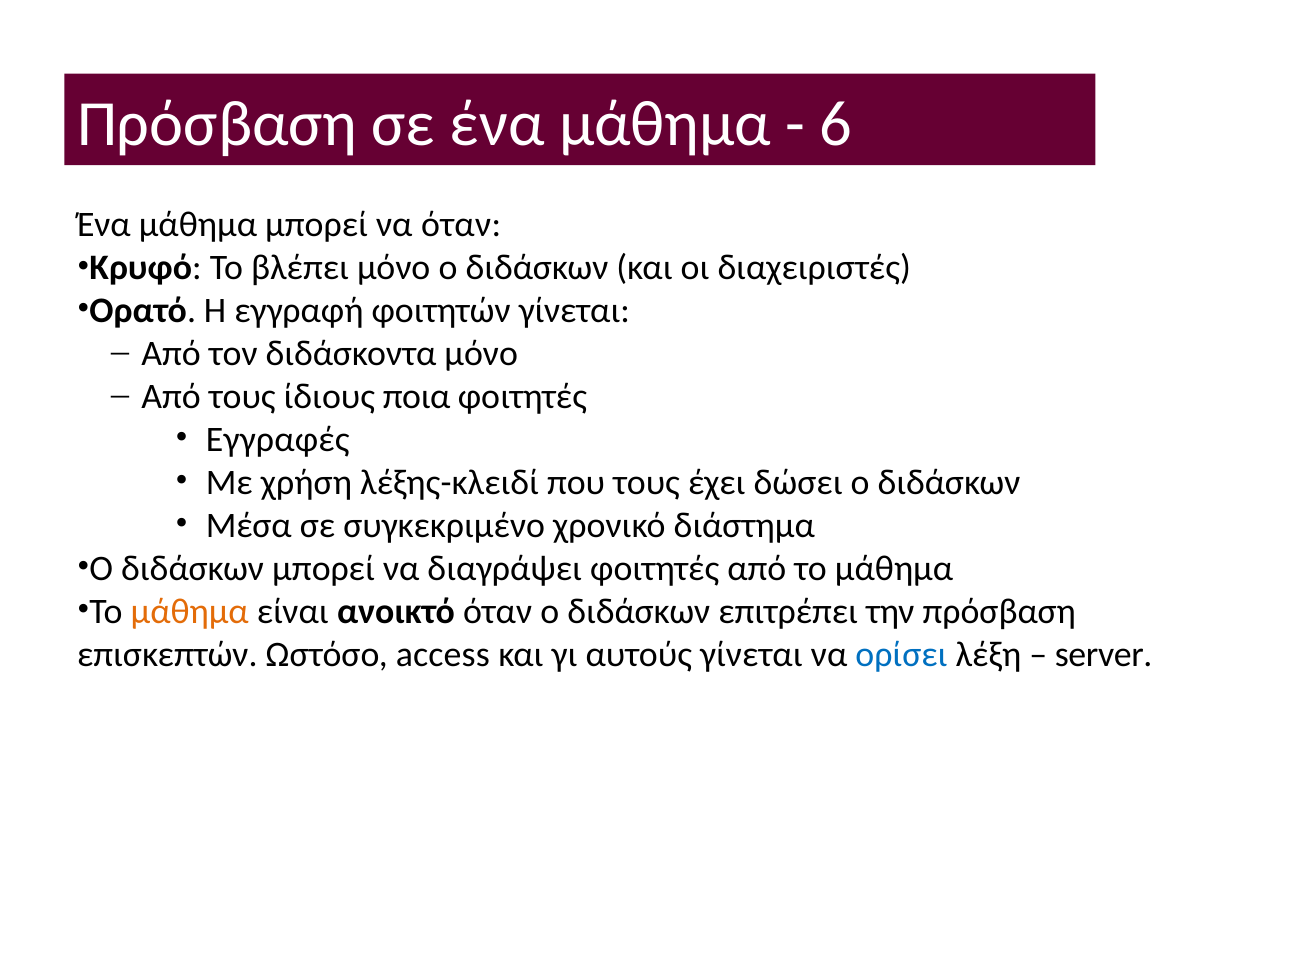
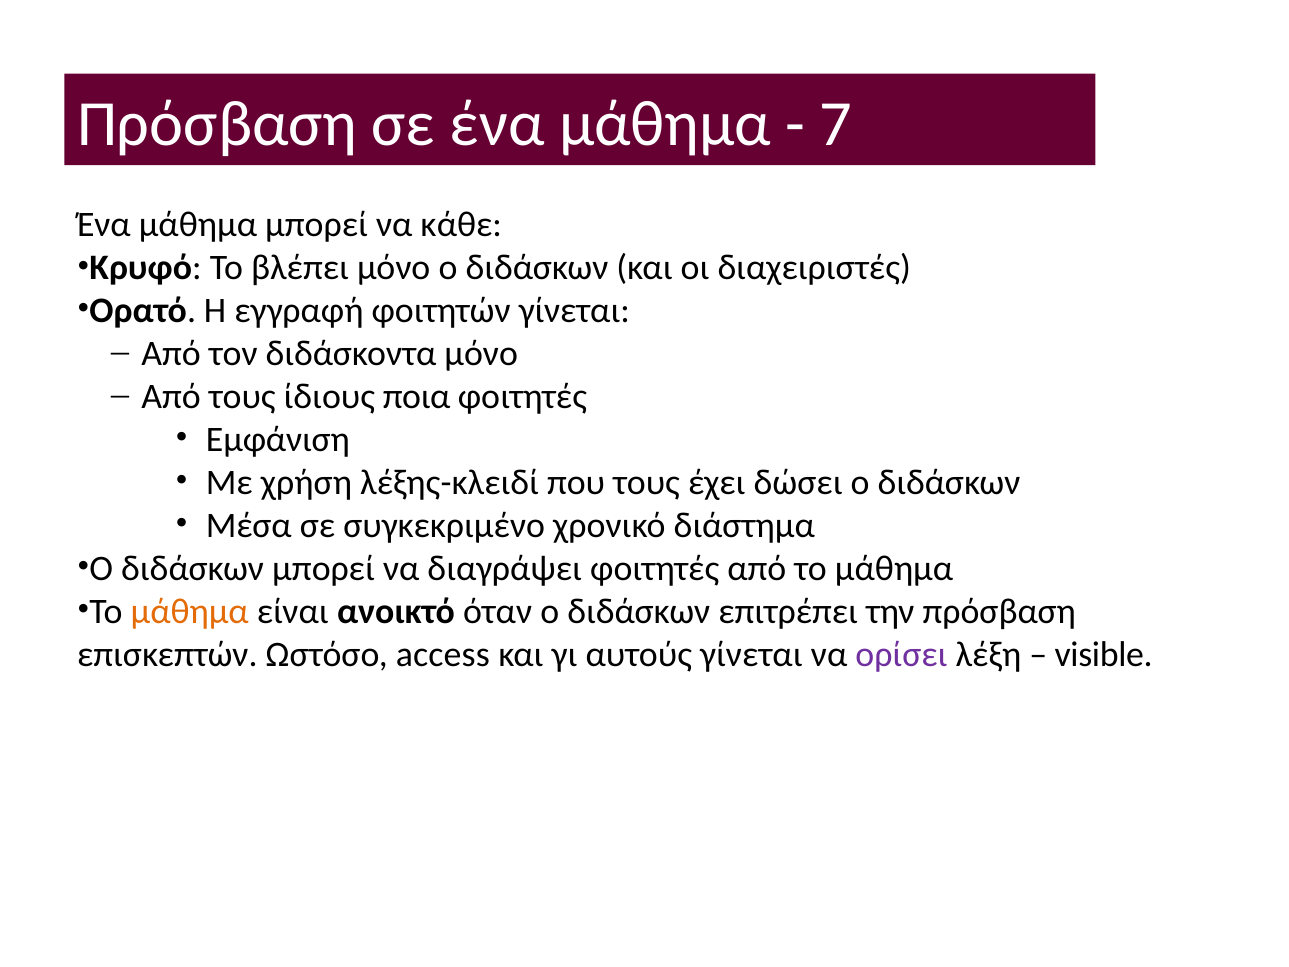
6: 6 -> 7 (836, 124)
να όταν: όταν -> κάθε (461, 224)
Εγγραφές: Εγγραφές -> Εμφάνιση (278, 439)
ορίσει colour: blue -> purple (901, 654)
server: server -> visible (1104, 654)
